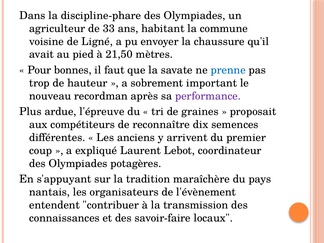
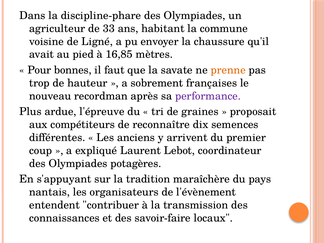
21,50: 21,50 -> 16,85 (119, 54)
prenne colour: blue -> orange (228, 70)
important: important -> françaises (212, 83)
